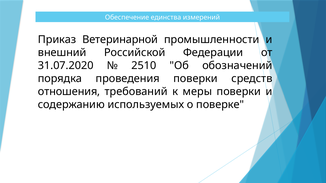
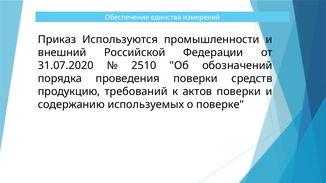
Ветеринарной: Ветеринарной -> Используются (120, 40)
отношения: отношения -> продукцию (69, 92)
меры: меры -> актов (197, 92)
